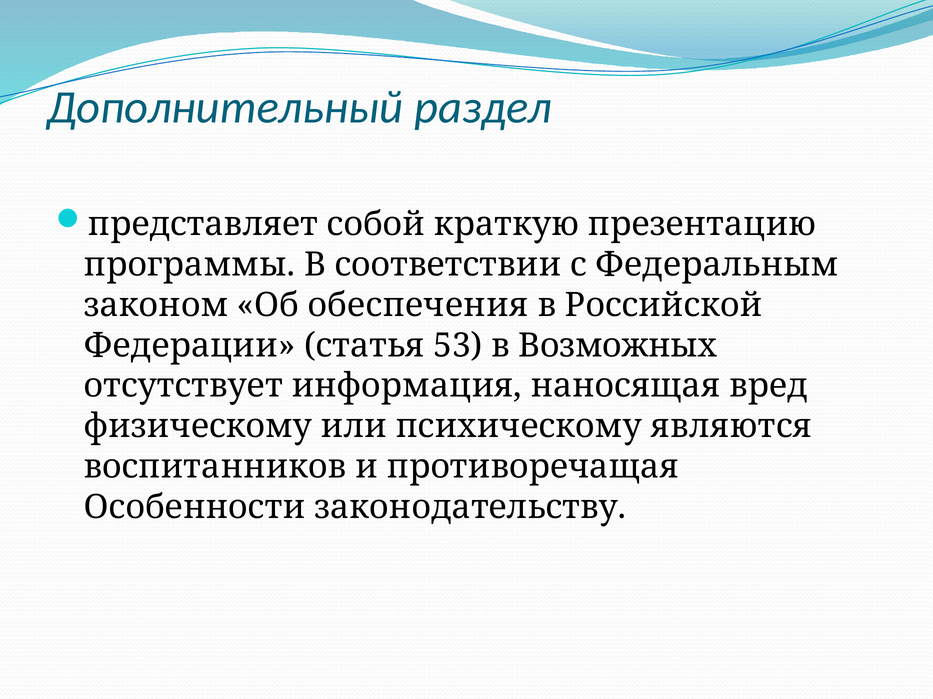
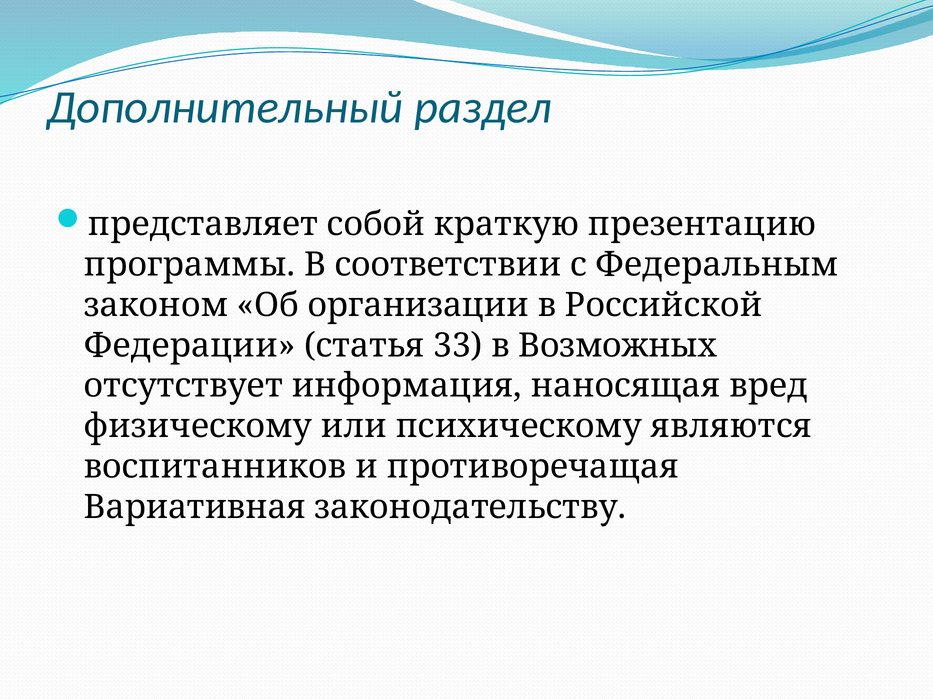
обеспечения: обеспечения -> организации (418, 305)
53: 53 -> 33 (458, 346)
Особенности: Особенности -> Вариативная (195, 507)
